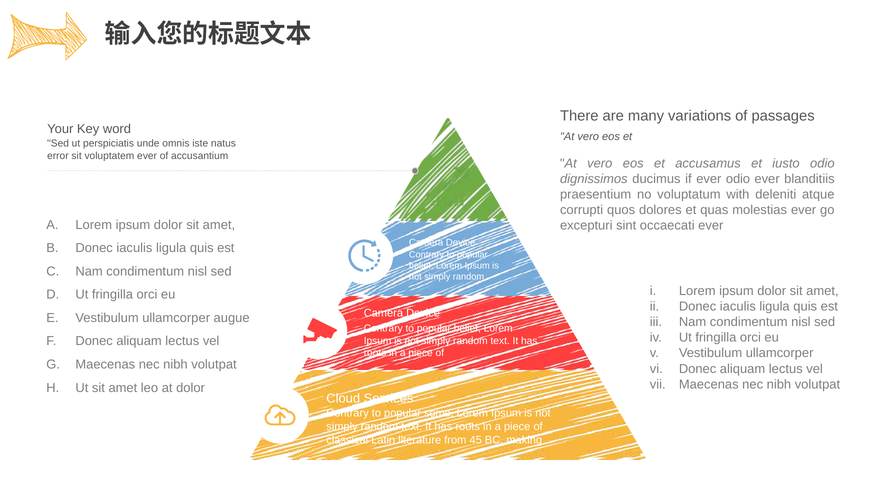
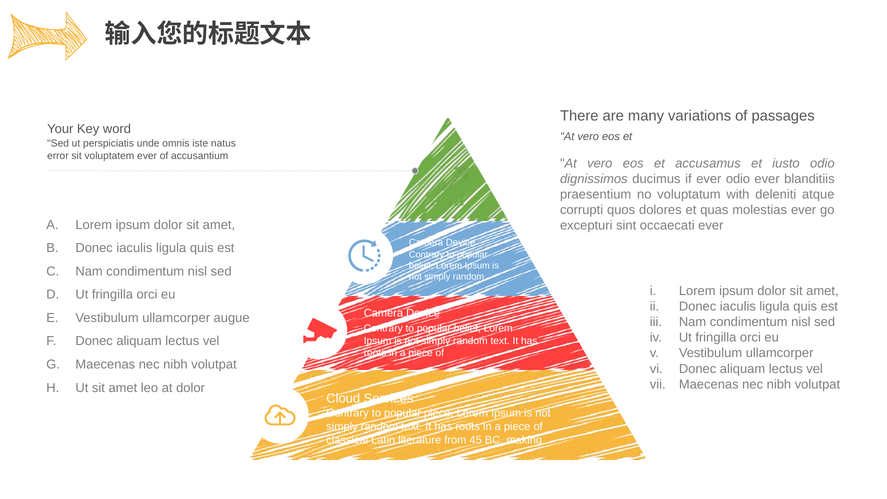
popular some: some -> piece (439, 413)
